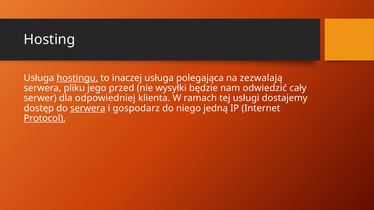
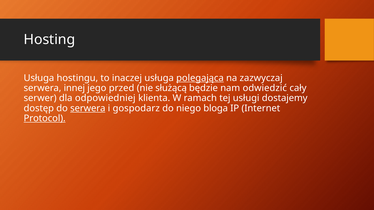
hostingu underline: present -> none (77, 78)
polegająca underline: none -> present (200, 78)
zezwalają: zezwalają -> zazwyczaj (261, 78)
pliku: pliku -> innej (74, 88)
wysyłki: wysyłki -> służącą (171, 88)
jedną: jedną -> bloga (216, 108)
